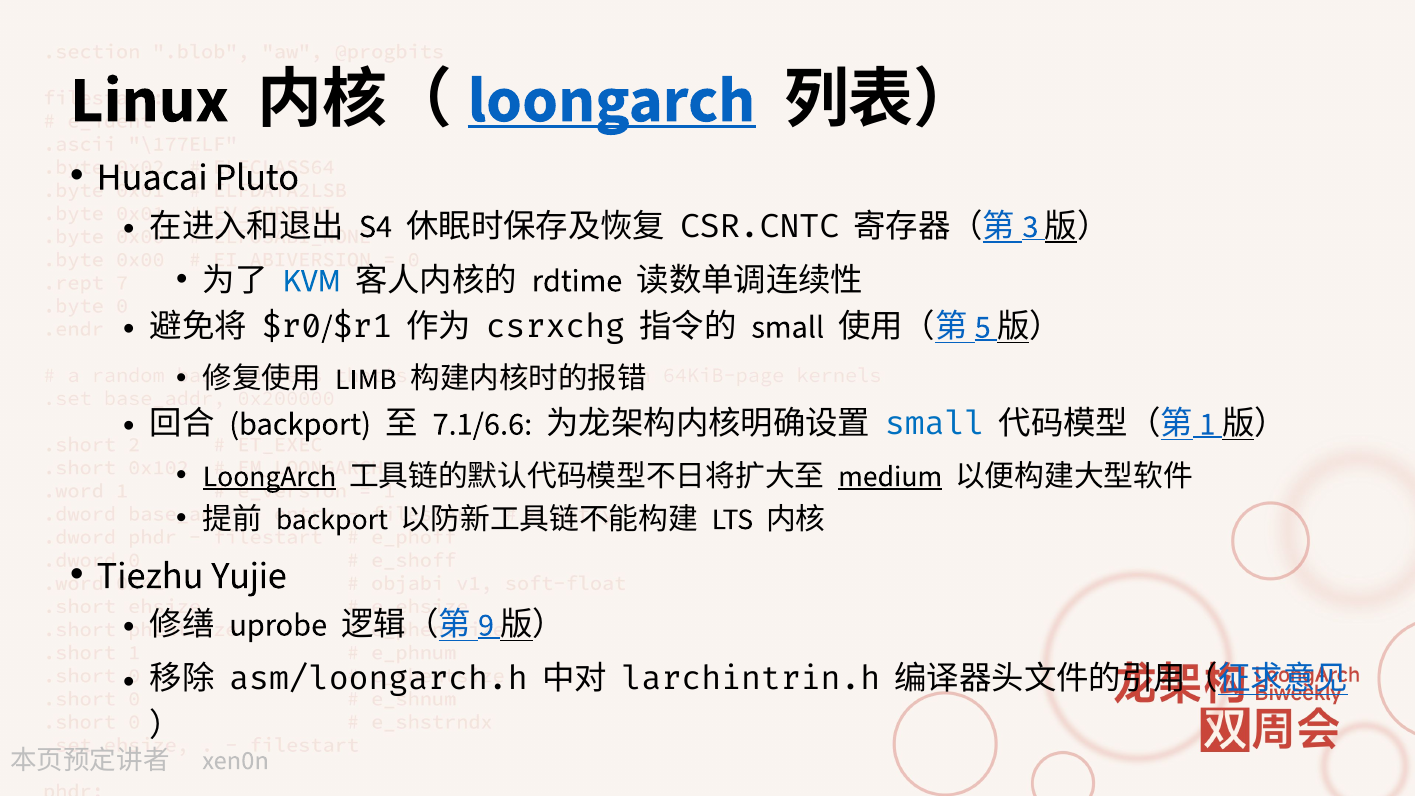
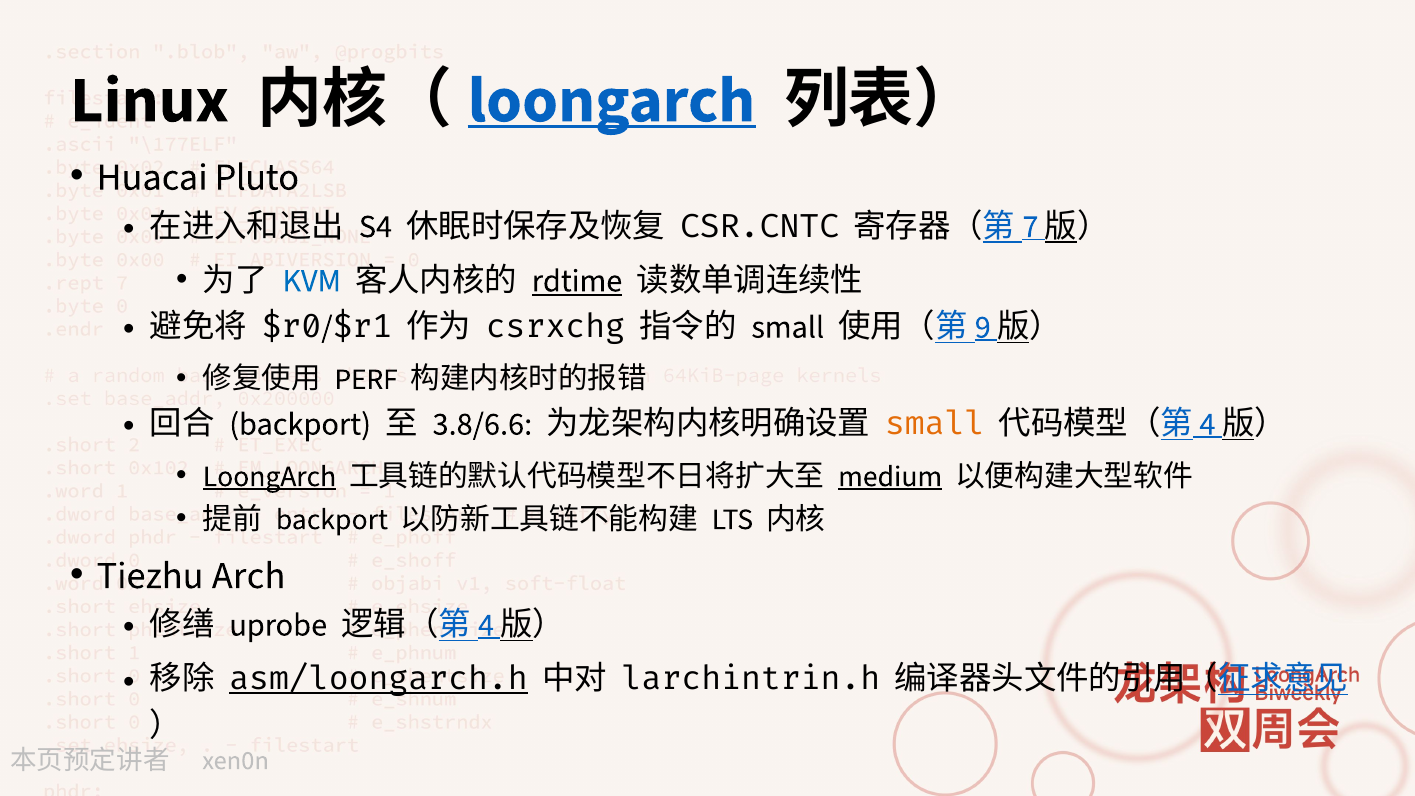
3: 3 -> 7 (1030, 226)
rdtime underline: none -> present (577, 281)
5: 5 -> 9 (983, 327)
LIMB: LIMB -> PERF (366, 379)
7.1/6.6: 7.1/6.6 -> 3.8/6.6 (482, 424)
small colour: blue -> orange (935, 424)
1: 1 -> 4 (1207, 424)
Yujie: Yujie -> Arch (249, 575)
9: 9 -> 4 (486, 625)
asm/loongarch.h underline: none -> present (379, 679)
